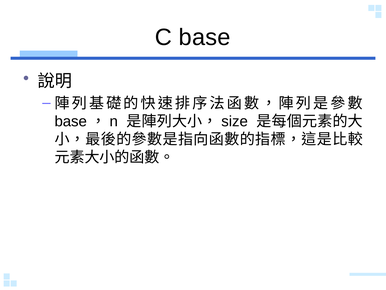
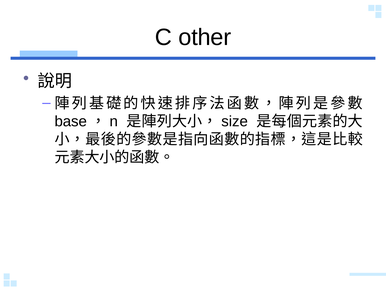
C base: base -> other (205, 37)
